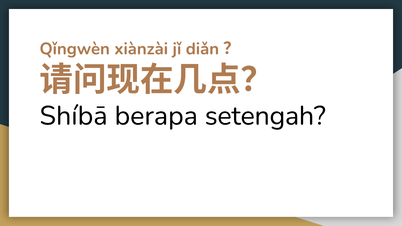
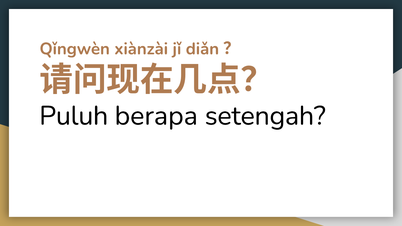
Shíbā: Shíbā -> Puluh (74, 116)
